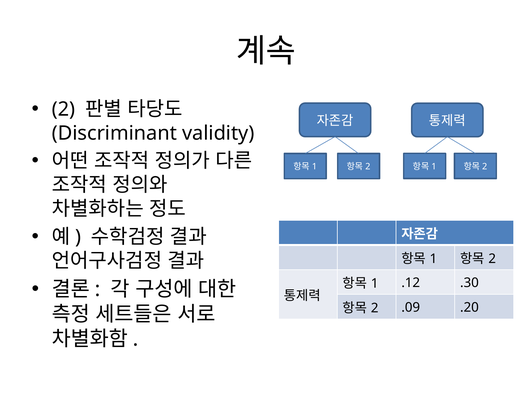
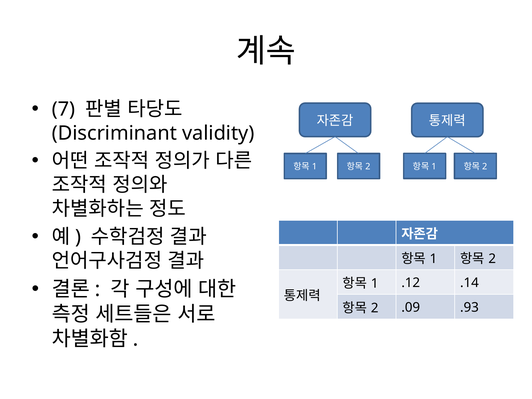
2: 2 -> 7 (64, 109)
.30: .30 -> .14 (469, 283)
.20: .20 -> .93 (469, 307)
